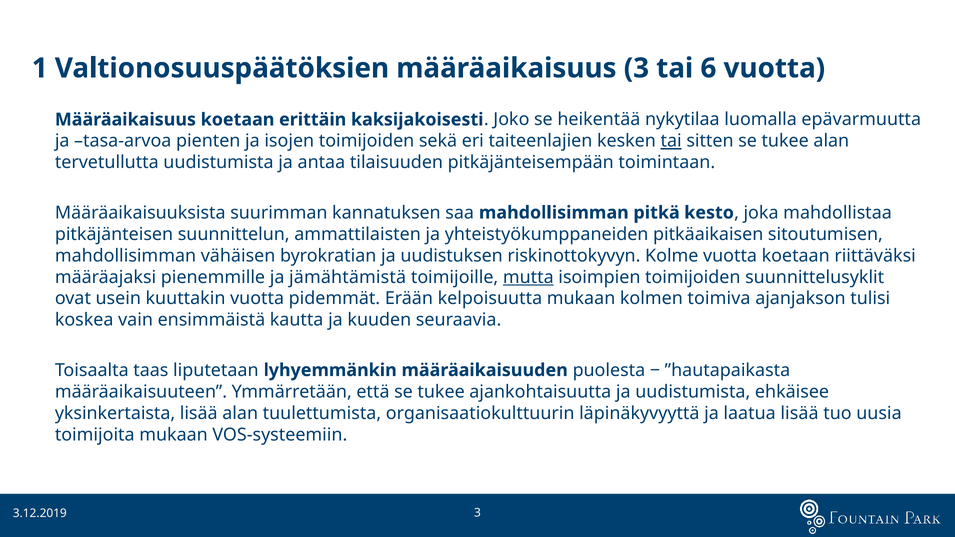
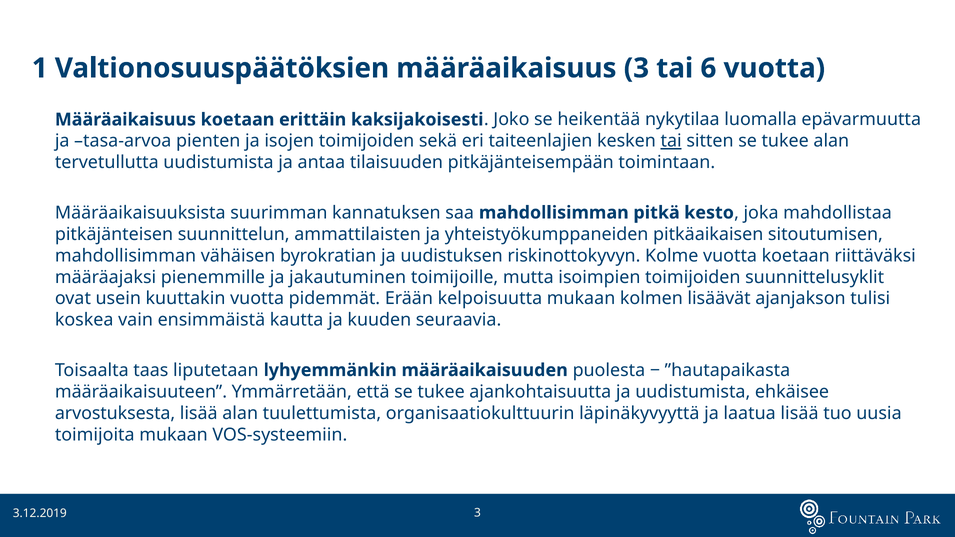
jämähtämistä: jämähtämistä -> jakautuminen (348, 277)
mutta underline: present -> none (528, 277)
toimiva: toimiva -> lisäävät (719, 299)
yksinkertaista: yksinkertaista -> arvostuksesta (115, 413)
